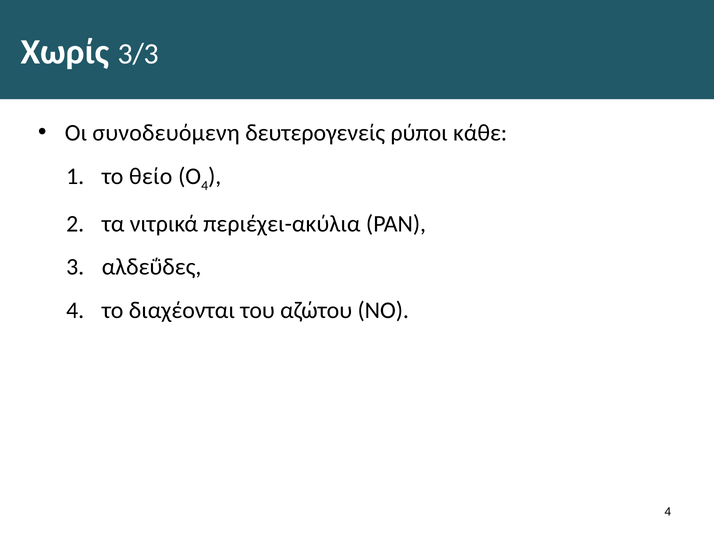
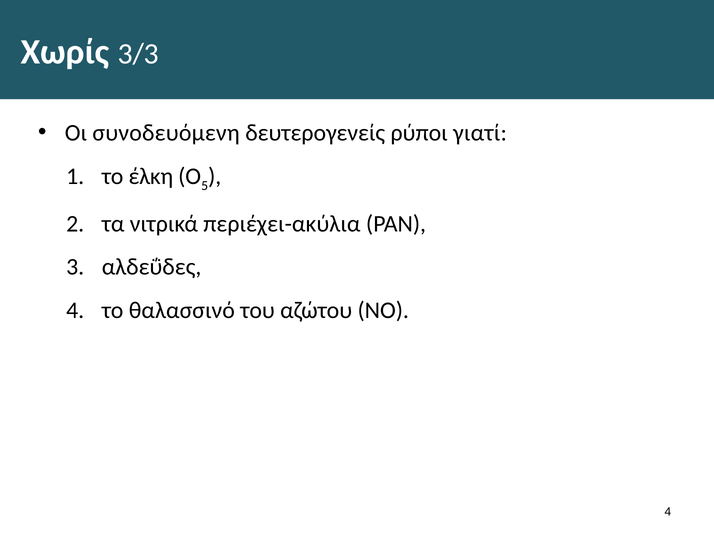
κάθε: κάθε -> γιατί (480, 133)
θείο: θείο -> έλκη (151, 176)
4: 4 -> 5 (205, 186)
διαχέονται: διαχέονται -> θαλασσινό (182, 310)
